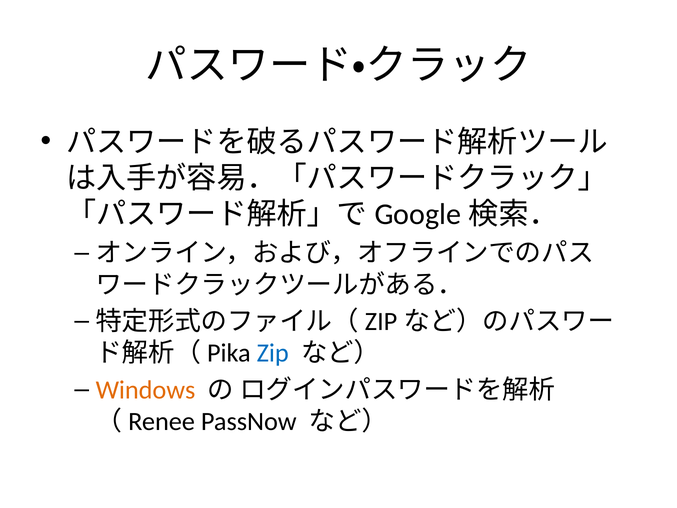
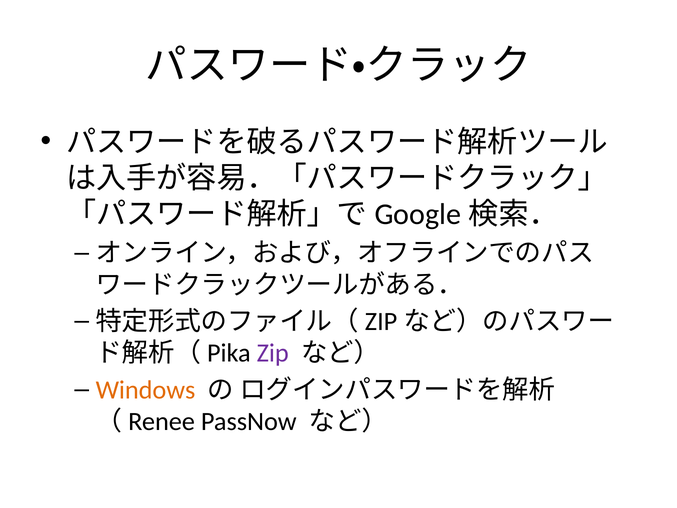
Zip colour: blue -> purple (273, 353)
